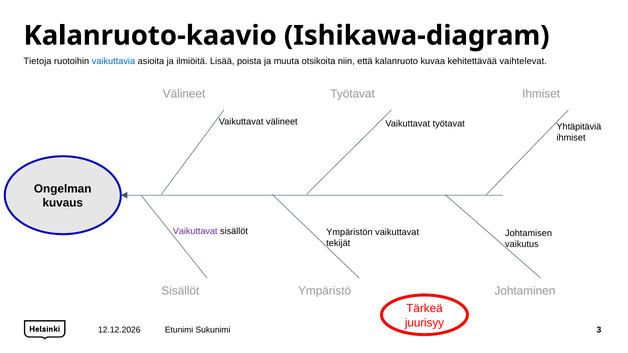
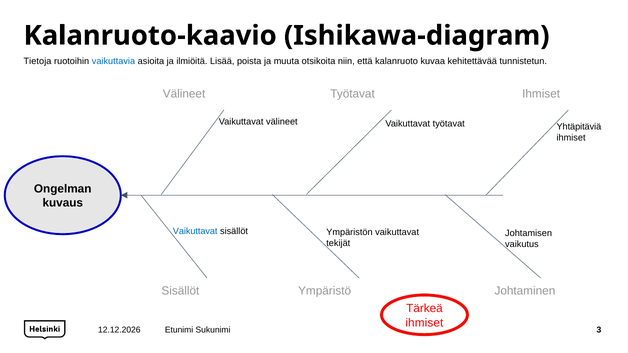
vaihtelevat: vaihtelevat -> tunnistetun (523, 61)
Vaikuttavat colour: purple -> blue (195, 232)
juurisyy: juurisyy -> ihmiset (424, 323)
